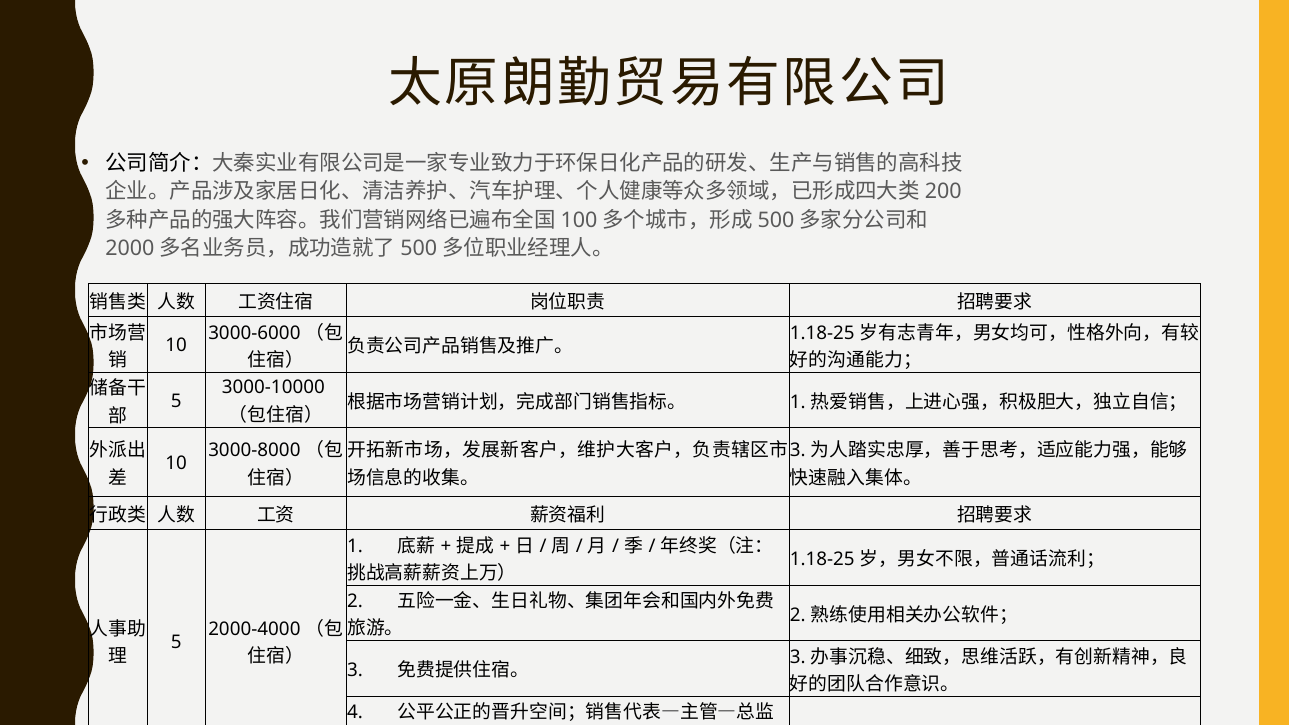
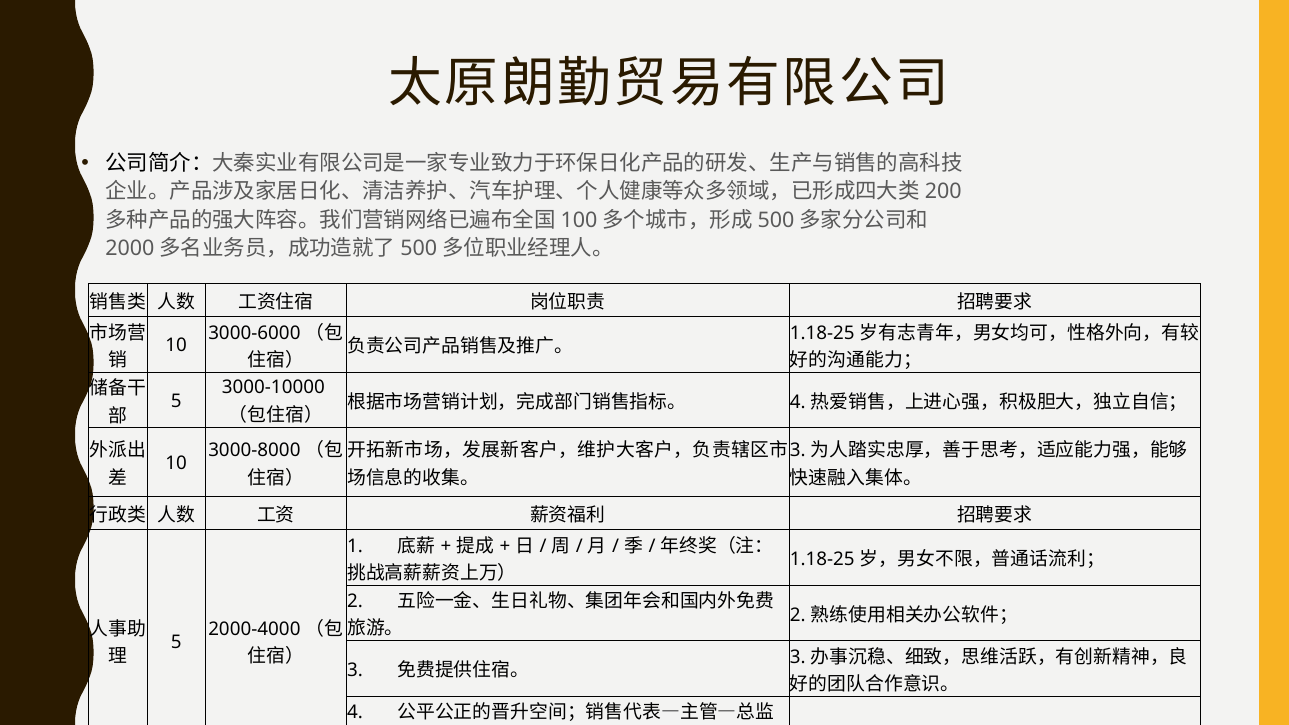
1: 1 -> 4 (798, 402)
